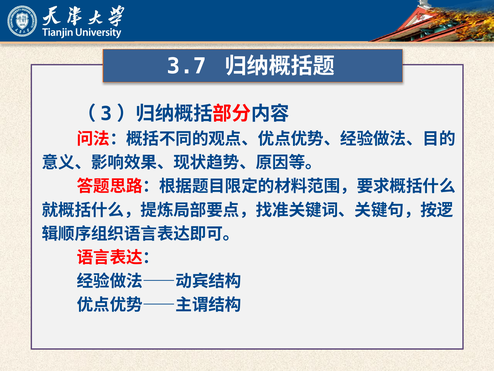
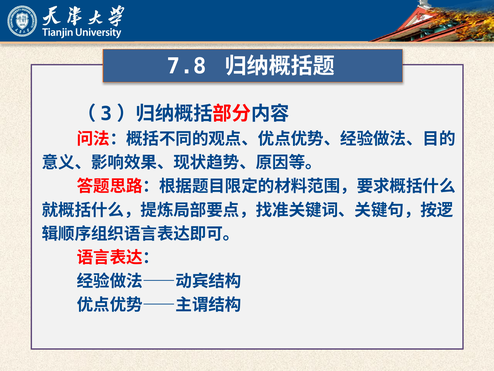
3.7: 3.7 -> 7.8 (187, 66)
